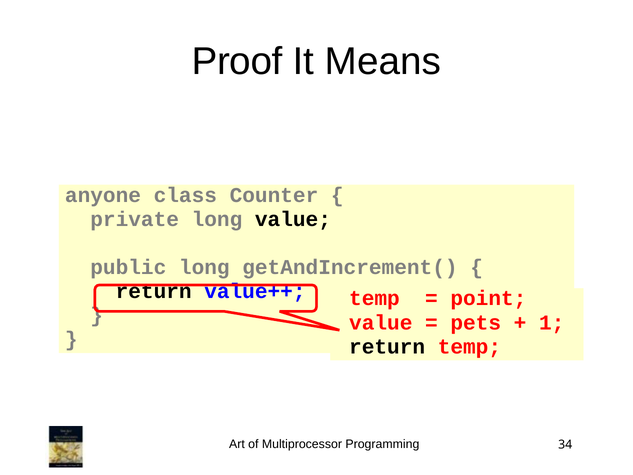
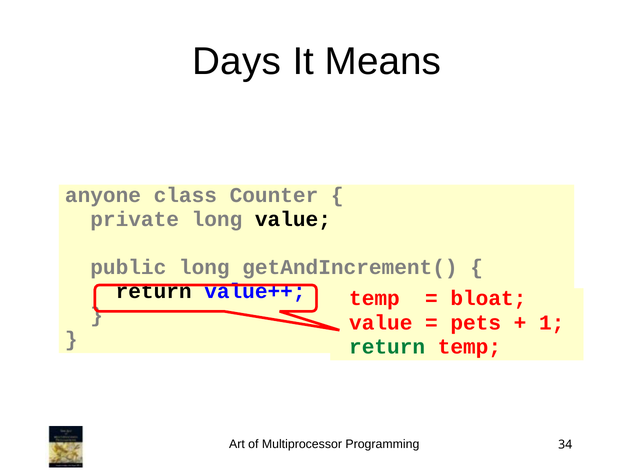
Proof: Proof -> Days (237, 61)
point: point -> bloat (488, 298)
return colour: black -> green (387, 346)
